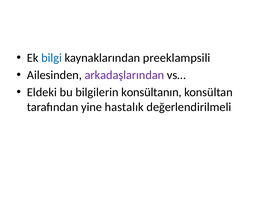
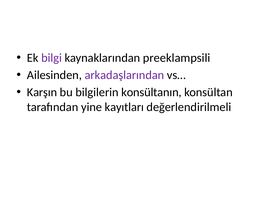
bilgi colour: blue -> purple (52, 58)
Eldeki: Eldeki -> Karşın (42, 92)
hastalık: hastalık -> kayıtları (124, 107)
